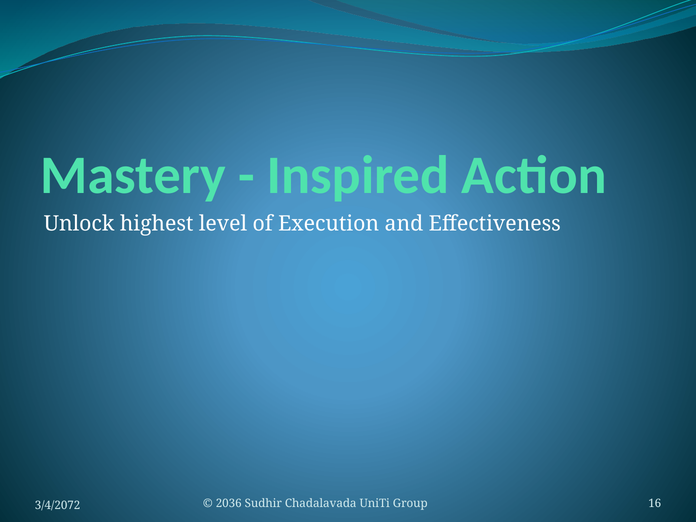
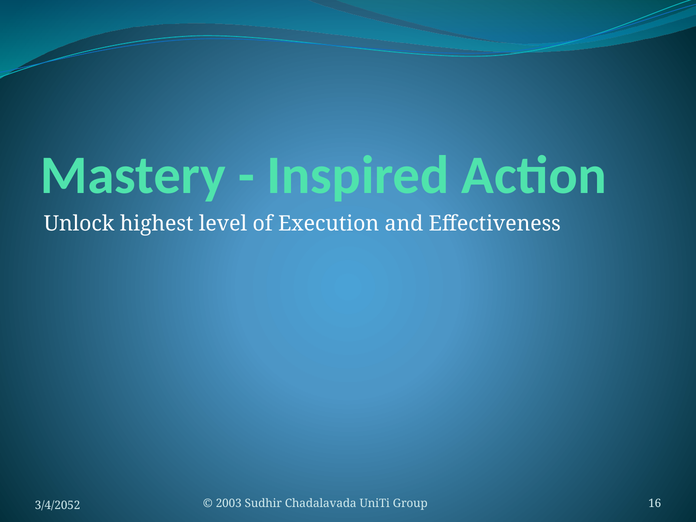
2036: 2036 -> 2003 (229, 504)
3/4/2072: 3/4/2072 -> 3/4/2052 (58, 505)
